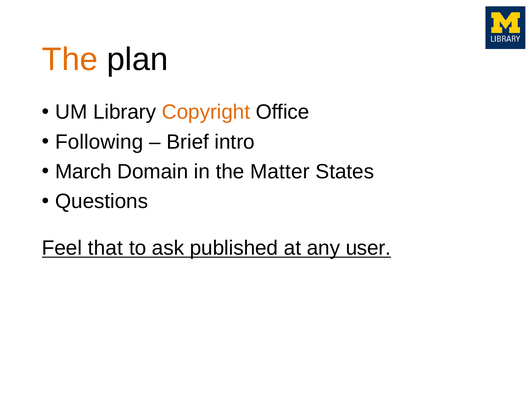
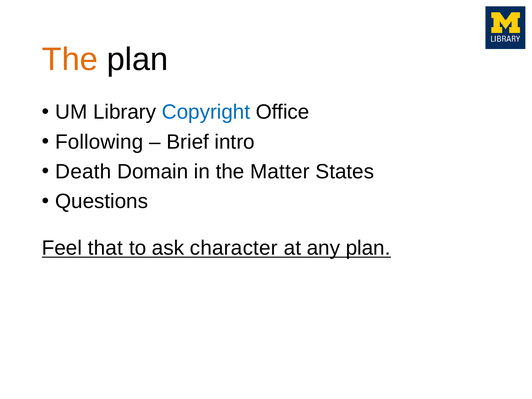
Copyright colour: orange -> blue (206, 112)
March: March -> Death (83, 172)
published: published -> character (234, 248)
any user: user -> plan (368, 248)
